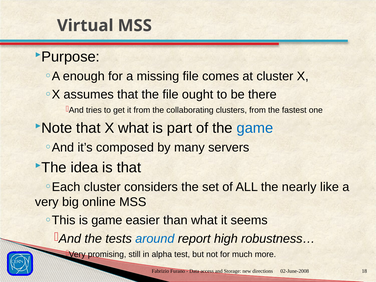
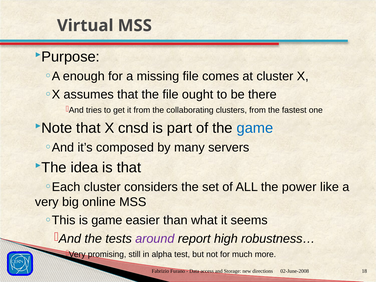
X what: what -> cnsd (133, 128)
nearly: nearly -> power (299, 187)
around colour: blue -> purple (155, 239)
